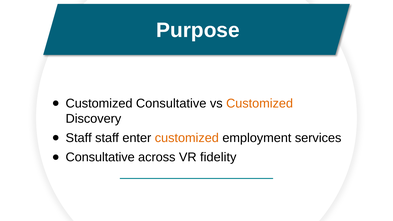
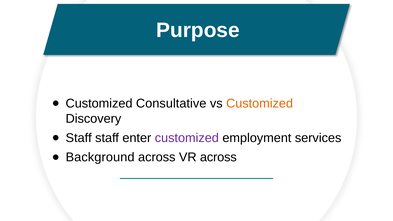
customized colour: orange -> purple (187, 138)
Consultative: Consultative -> Background (100, 157)
VR fidelity: fidelity -> across (218, 157)
